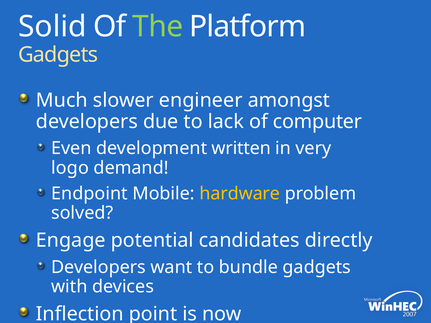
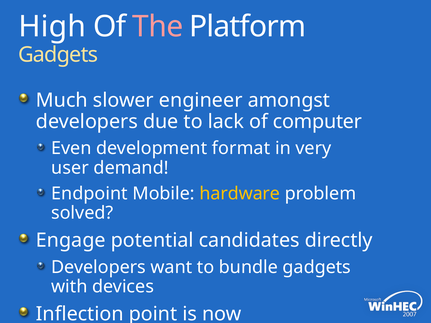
Solid: Solid -> High (52, 27)
The colour: light green -> pink (158, 27)
written: written -> format (241, 149)
logo: logo -> user (70, 168)
